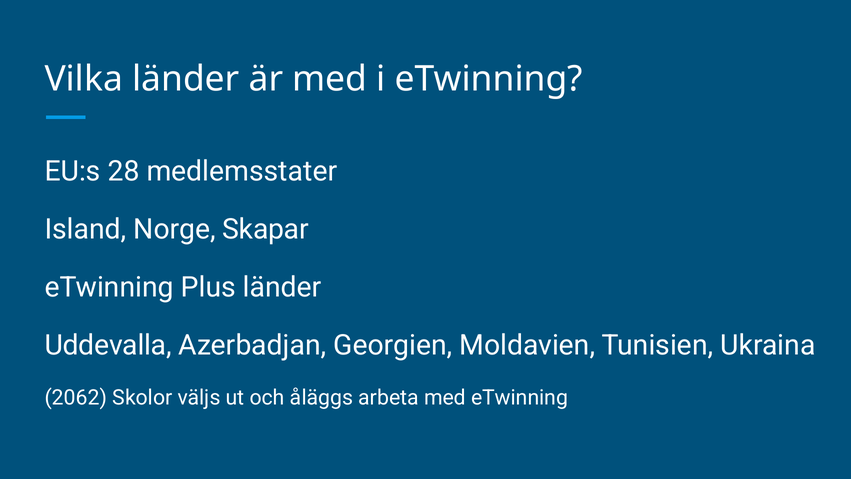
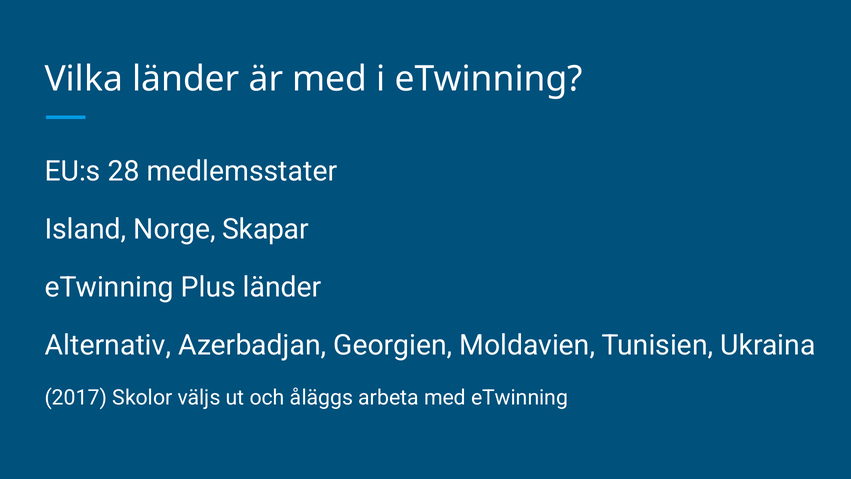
Uddevalla: Uddevalla -> Alternativ (108, 345)
2062: 2062 -> 2017 (76, 397)
